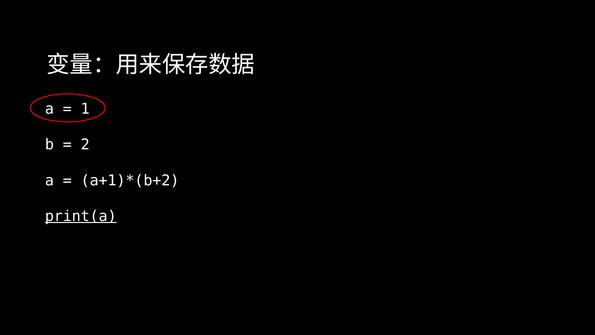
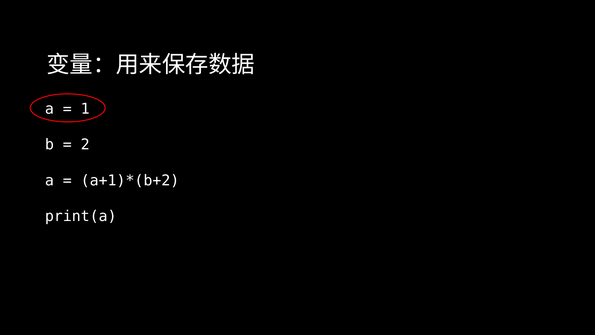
print(a underline: present -> none (81, 216)
